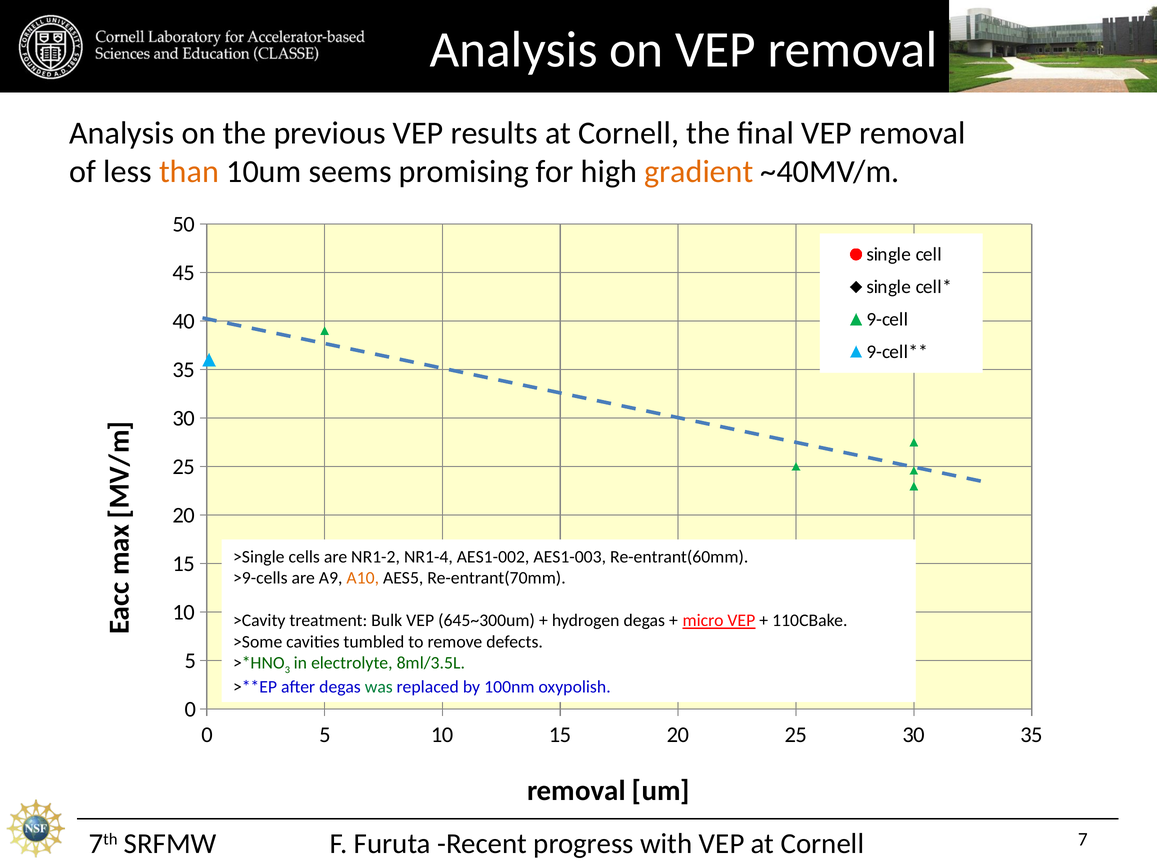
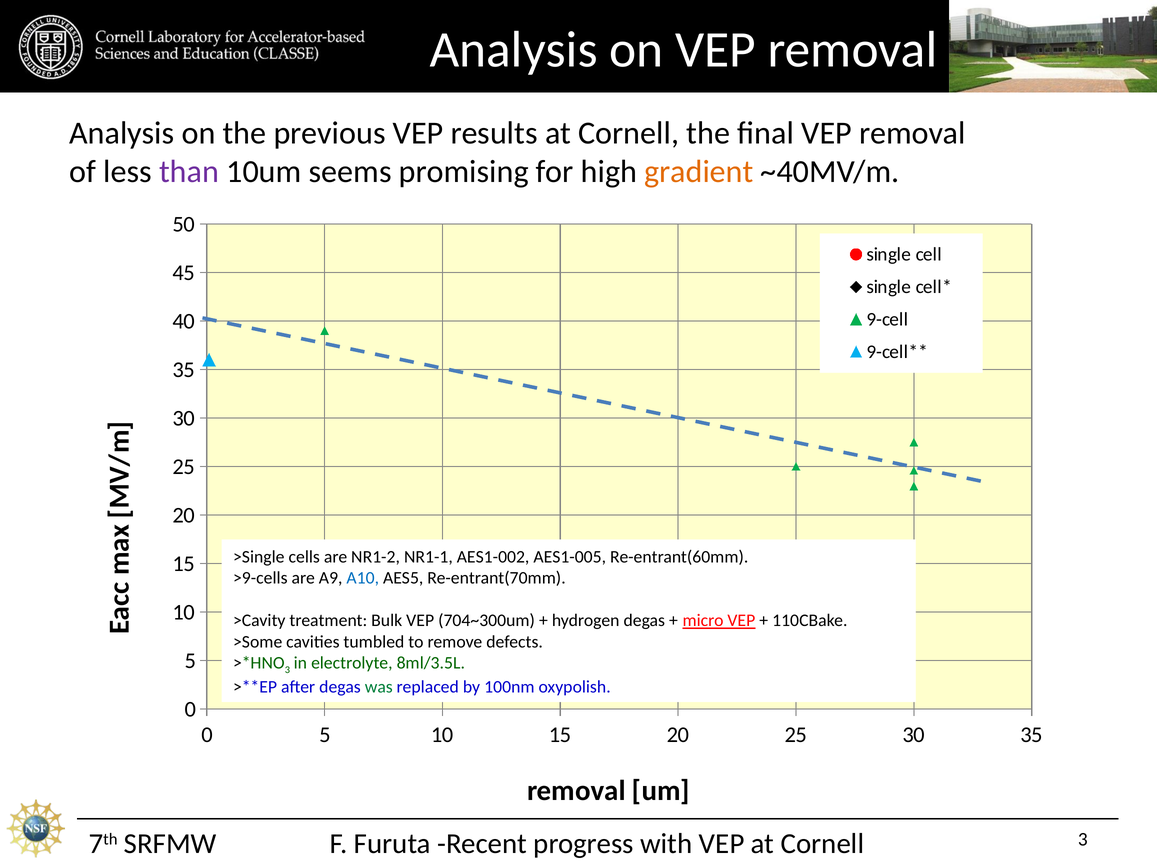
than colour: orange -> purple (189, 172)
NR1-4: NR1-4 -> NR1-1 (428, 557)
AES1-003: AES1-003 -> AES1-005 (570, 557)
A10 colour: orange -> blue (363, 579)
645~300um: 645~300um -> 704~300um (487, 621)
Cornell 7: 7 -> 3 (1083, 840)
